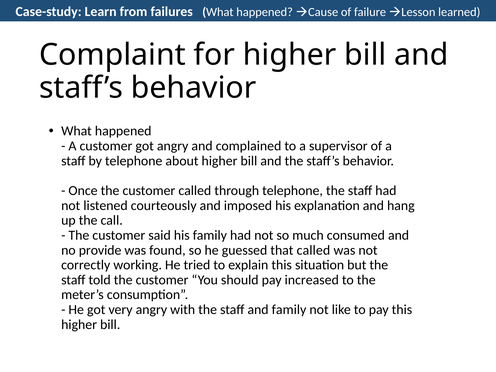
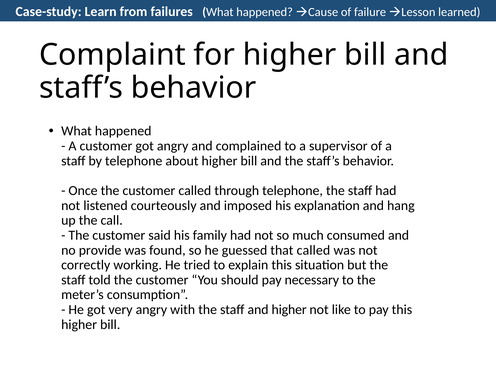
increased: increased -> necessary (312, 280)
and family: family -> higher (289, 310)
